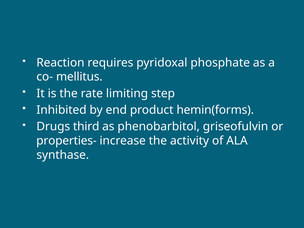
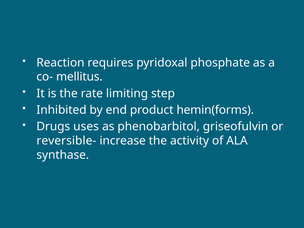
third: third -> uses (86, 127)
properties-: properties- -> reversible- (66, 141)
